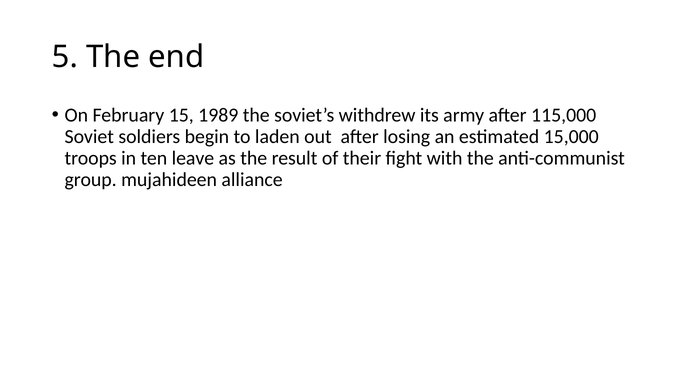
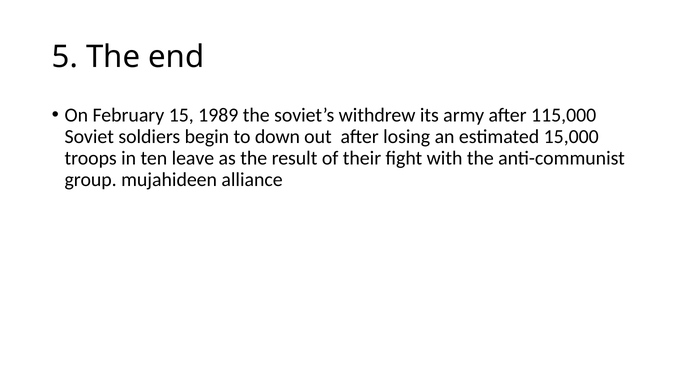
laden: laden -> down (277, 136)
